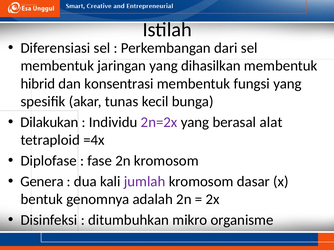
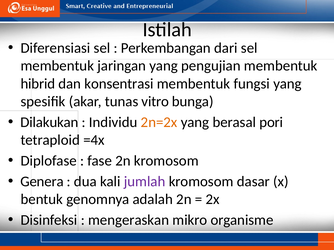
dihasilkan: dihasilkan -> pengujian (211, 66)
kecil: kecil -> vitro (155, 102)
2n=2x colour: purple -> orange (159, 122)
alat: alat -> pori (271, 122)
ditumbuhkan: ditumbuhkan -> mengeraskan (129, 220)
